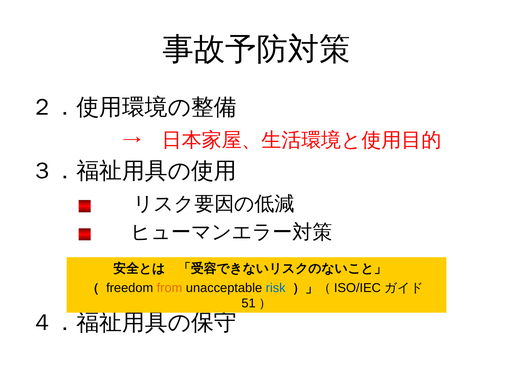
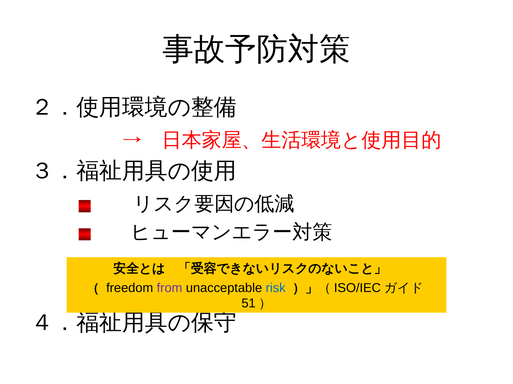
from colour: orange -> purple (170, 289)
